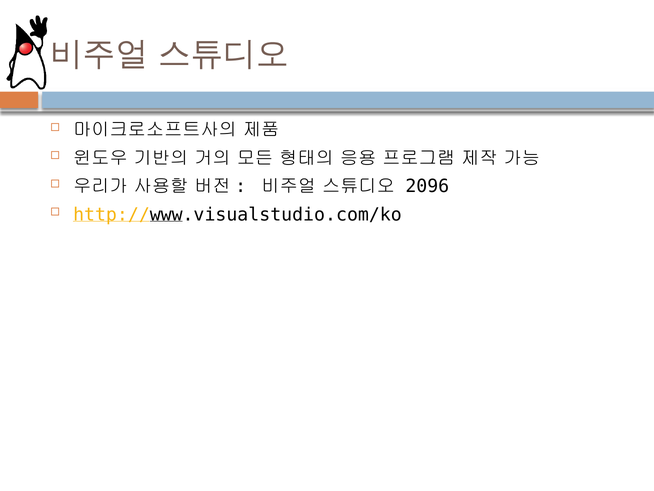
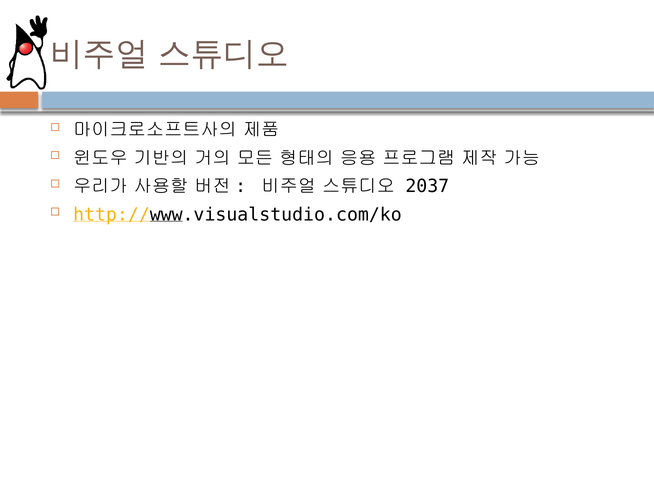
2096: 2096 -> 2037 (427, 186)
